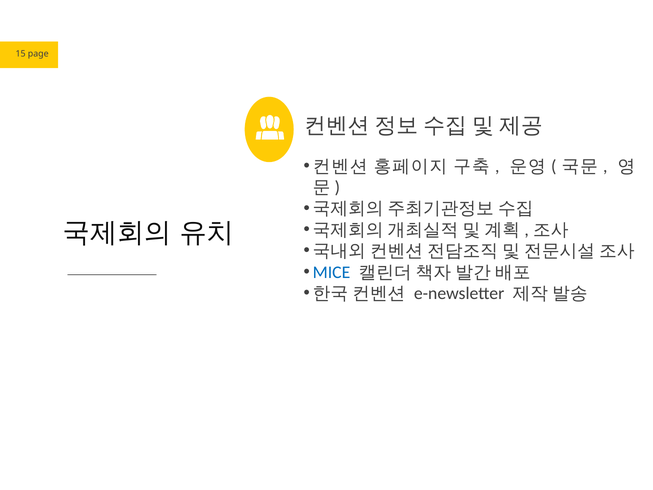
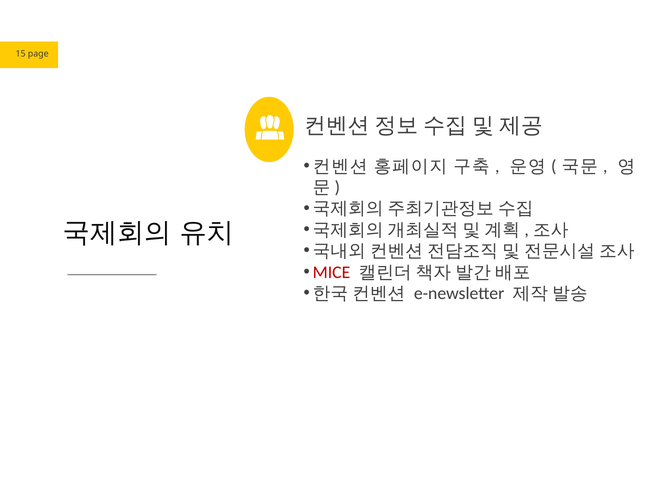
MICE colour: blue -> red (331, 272)
